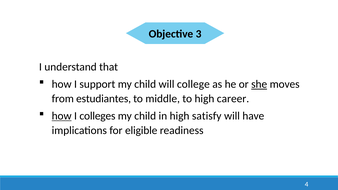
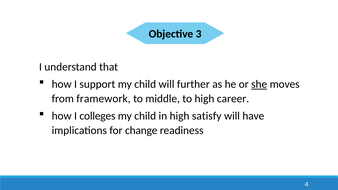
college: college -> further (193, 84)
estudiantes: estudiantes -> framework (103, 99)
how underline: present -> none (62, 116)
eligible: eligible -> change (141, 130)
